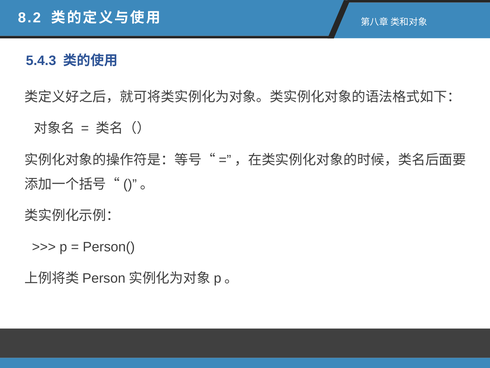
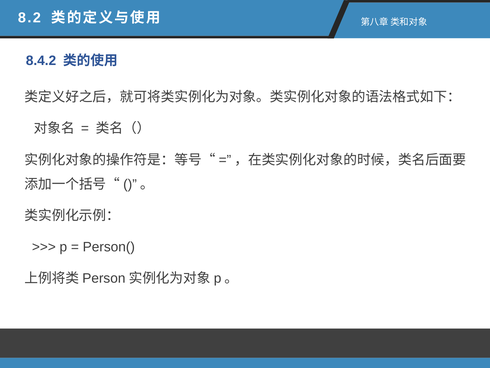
5.4.3: 5.4.3 -> 8.4.2 (41, 61)
